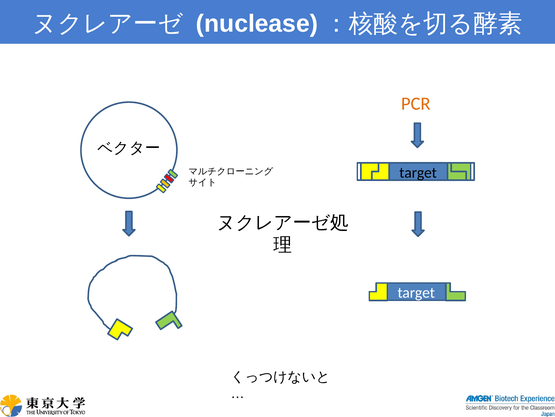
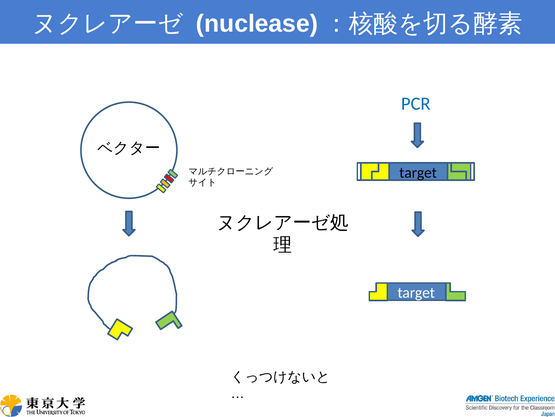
PCR colour: orange -> blue (416, 103)
